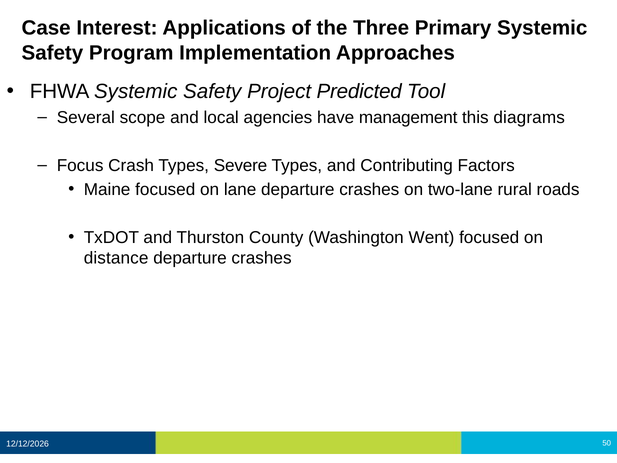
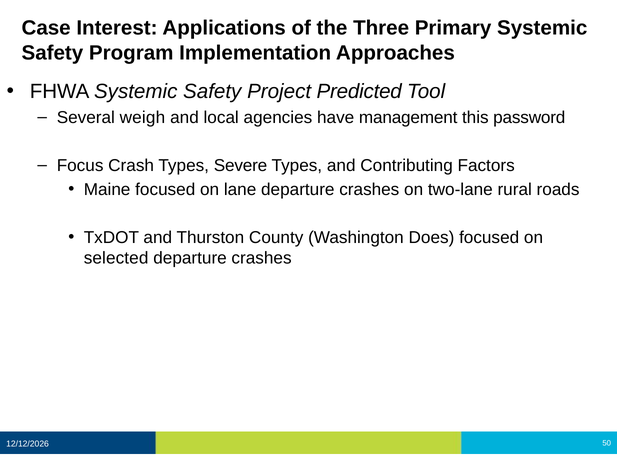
scope: scope -> weigh (142, 117)
diagrams: diagrams -> password (529, 117)
Went: Went -> Does (431, 238)
distance: distance -> selected (116, 258)
